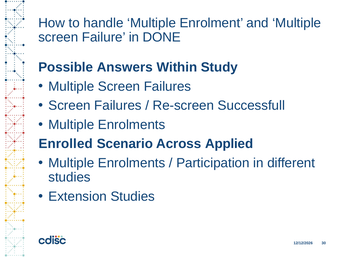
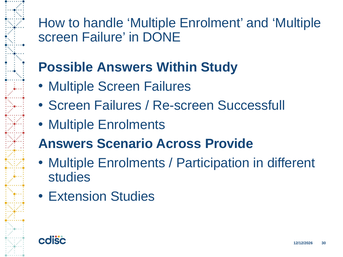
Enrolled: Enrolled -> Answers (66, 144)
Applied: Applied -> Provide (229, 144)
